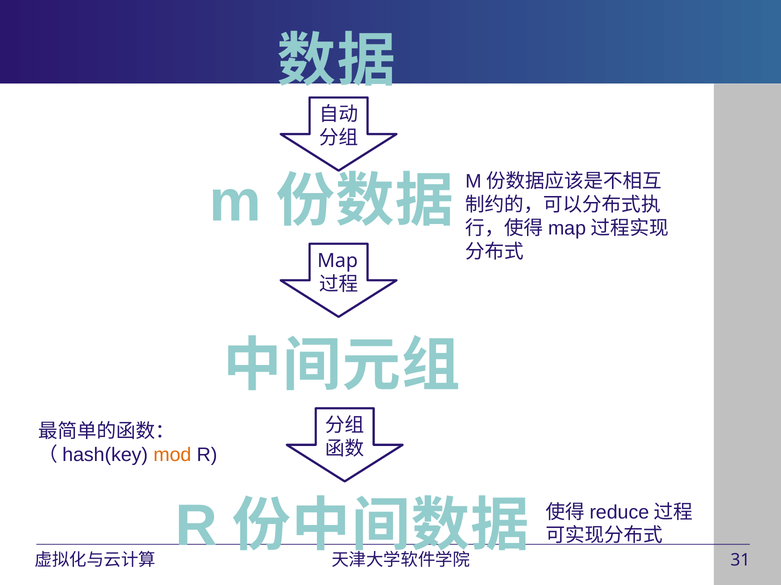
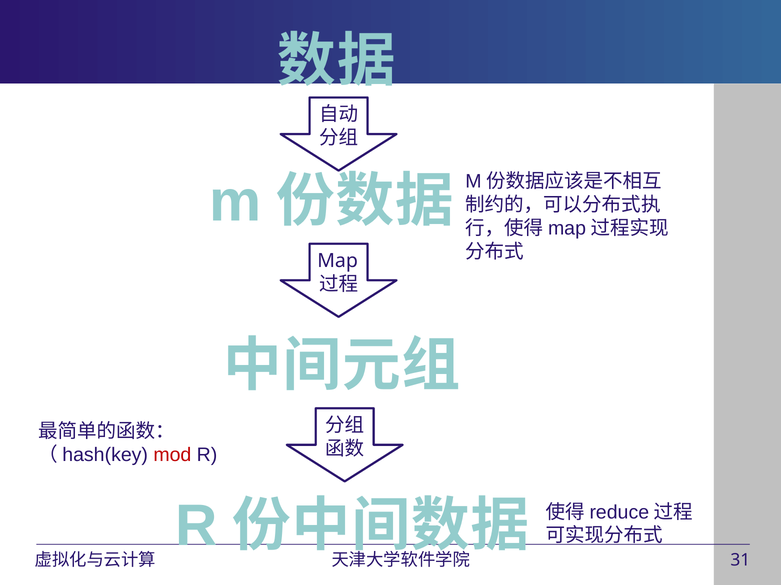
mod colour: orange -> red (172, 455)
